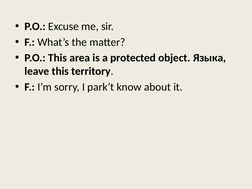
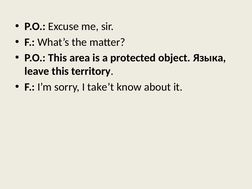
park’t: park’t -> take’t (101, 87)
